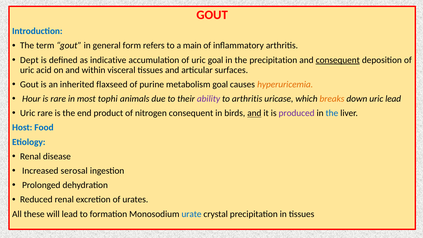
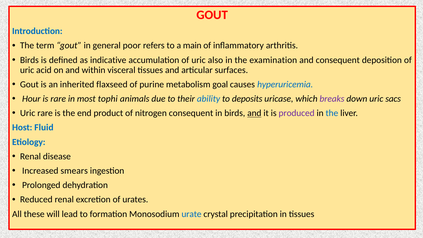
form: form -> poor (132, 46)
Dept: Dept -> Birds (29, 60)
uric goal: goal -> also (215, 60)
the precipitation: precipitation -> examination (273, 60)
consequent underline: present -> none (338, 60)
hyperuricemia colour: orange -> blue (285, 84)
ability colour: purple -> blue (209, 99)
to arthritis: arthritis -> deposits (247, 99)
breaks colour: orange -> purple (332, 99)
uric lead: lead -> sacs (393, 99)
Food: Food -> Fluid (44, 128)
serosal: serosal -> smears (74, 171)
